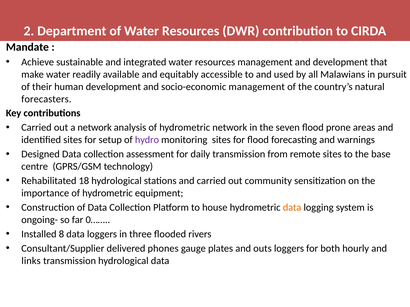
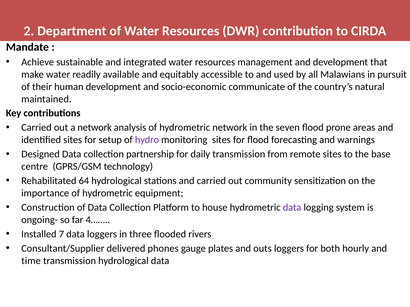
socio-economic management: management -> communicate (257, 87)
forecasters: forecasters -> maintained (46, 99)
assessment: assessment -> partnership (150, 154)
18: 18 -> 64 (84, 181)
data colour: orange -> purple (292, 208)
0……: 0…… -> 4…… (98, 220)
8: 8 -> 7 (61, 234)
links: links -> time (31, 261)
